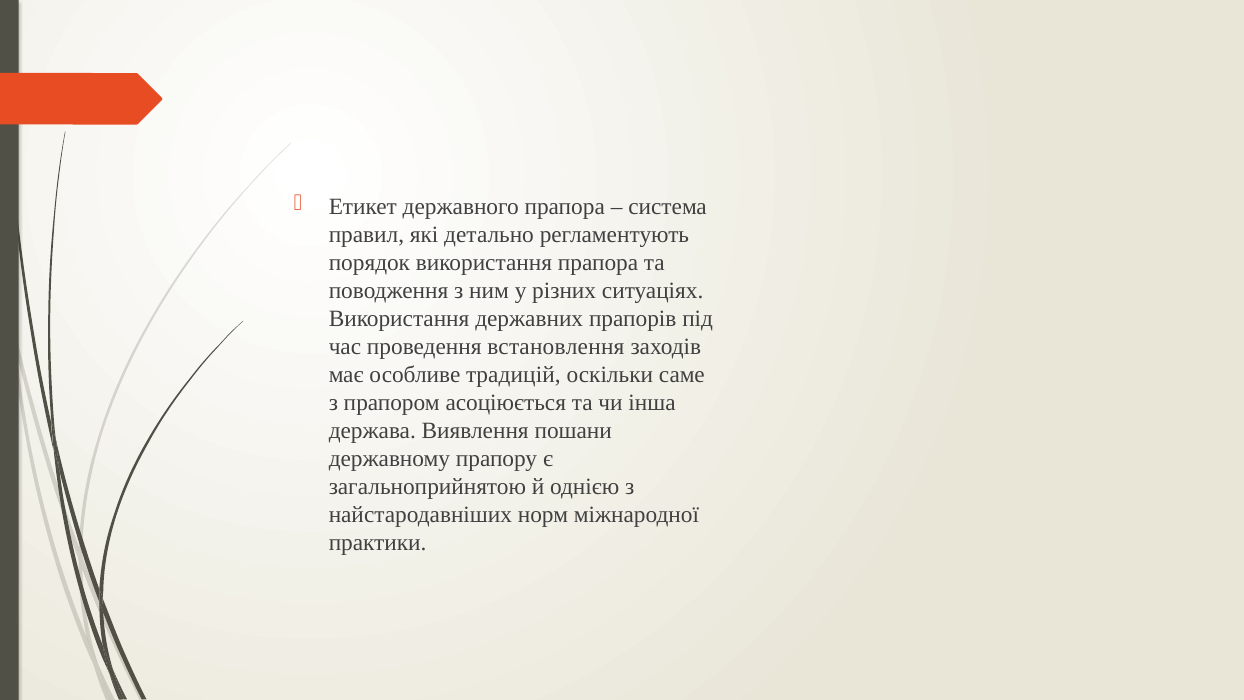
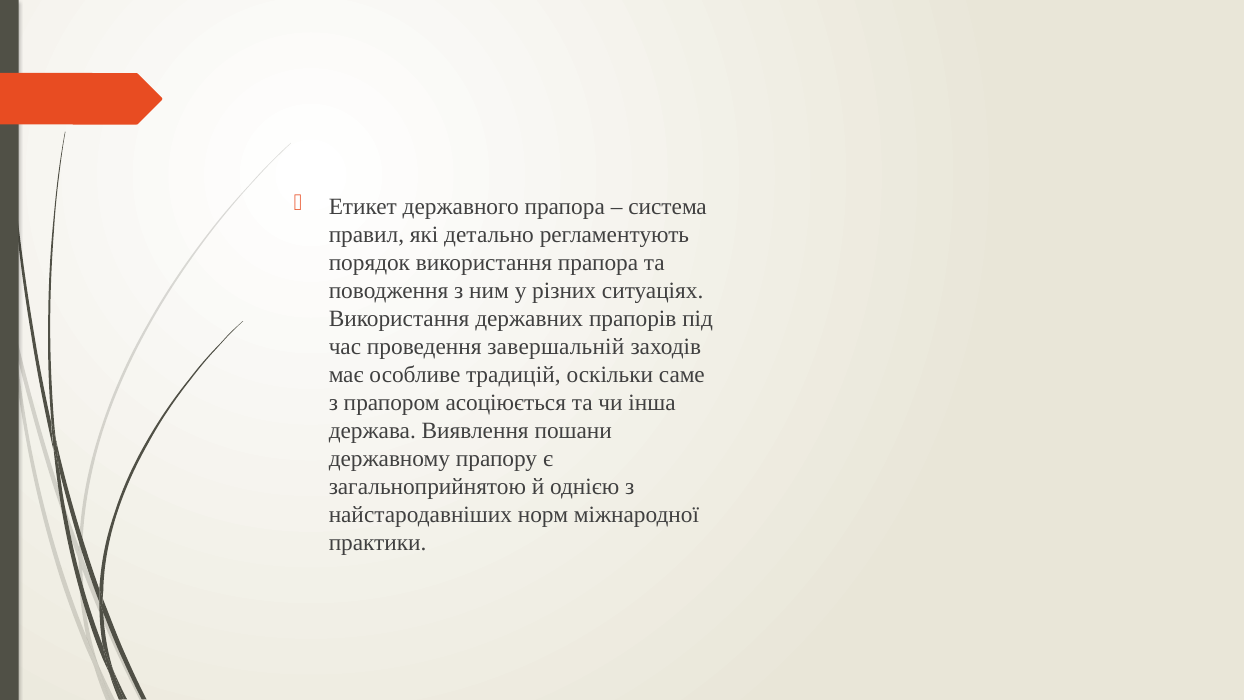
встановлення: встановлення -> завершальній (556, 347)
